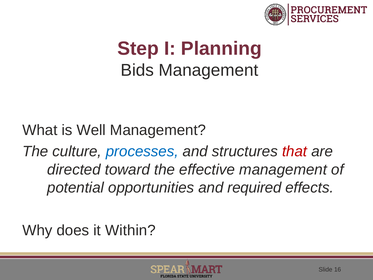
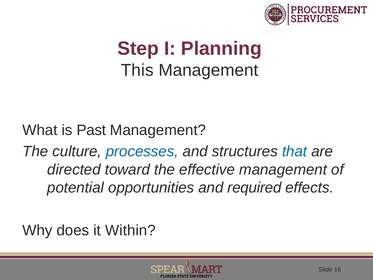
Bids: Bids -> This (137, 70)
Well: Well -> Past (91, 130)
that colour: red -> blue (295, 151)
